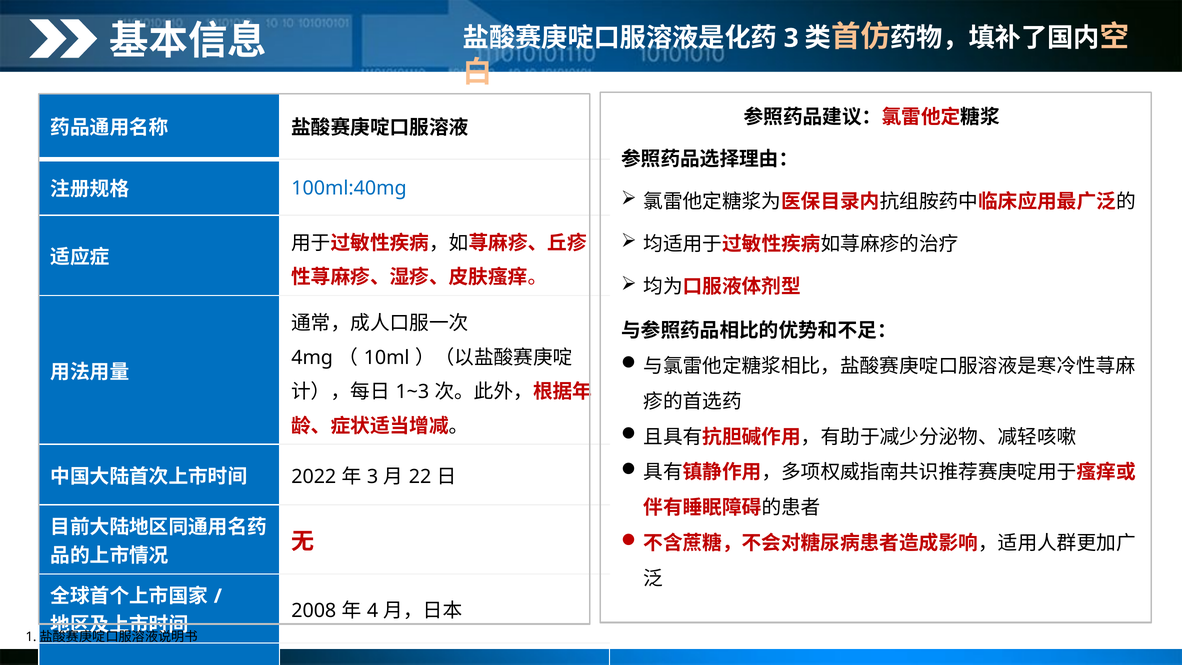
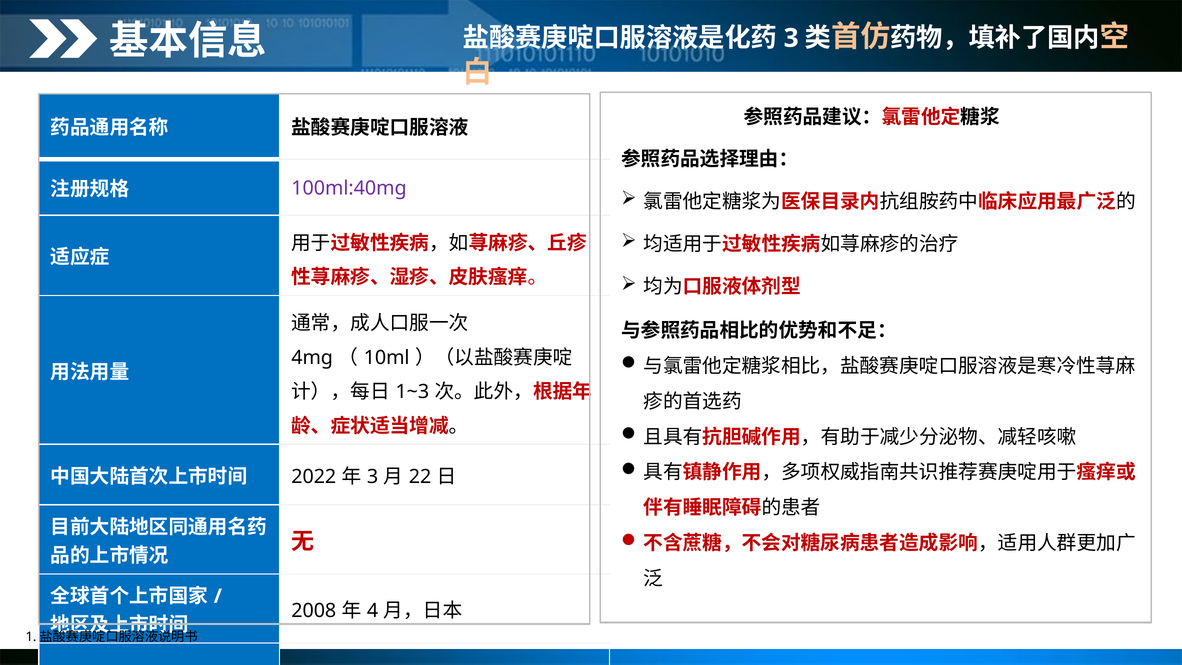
100ml:40mg colour: blue -> purple (349, 188)
